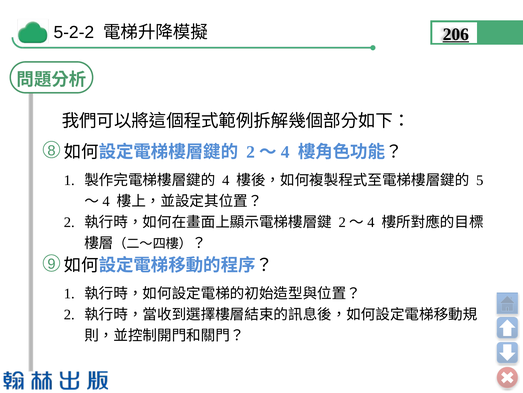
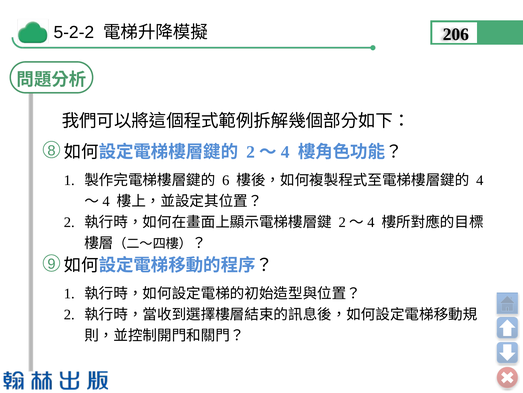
206 underline: present -> none (456, 34)
4: 4 -> 6 (226, 180)
5: 5 -> 4 (480, 180)
